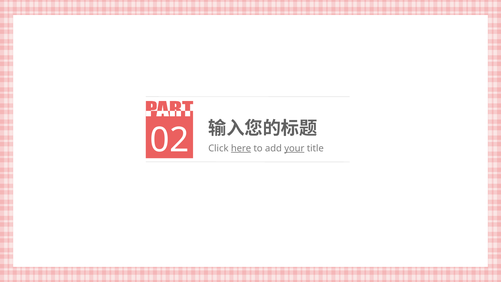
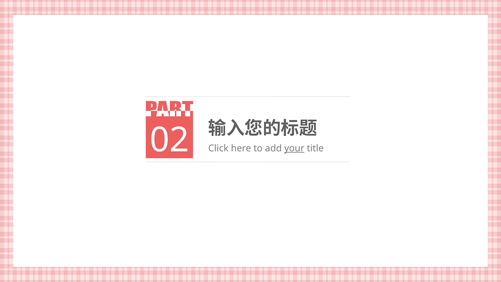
here underline: present -> none (241, 148)
